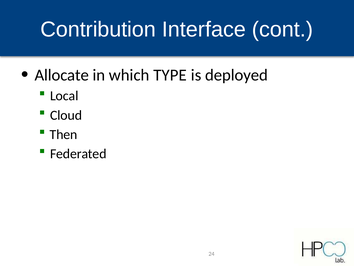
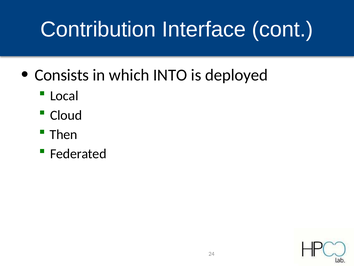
Allocate: Allocate -> Consists (62, 75)
TYPE: TYPE -> INTO (170, 75)
